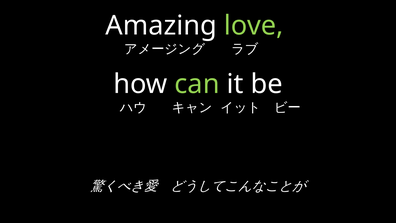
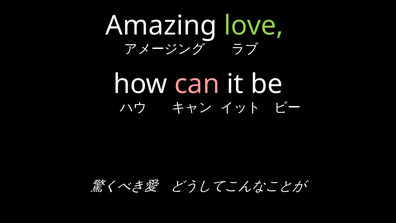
can colour: light green -> pink (197, 84)
